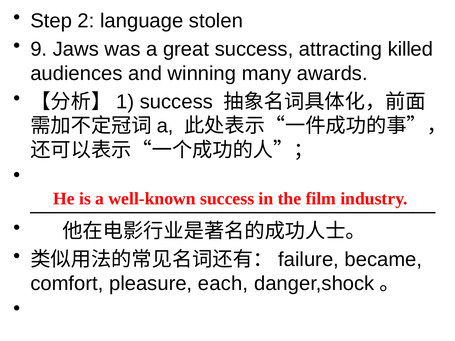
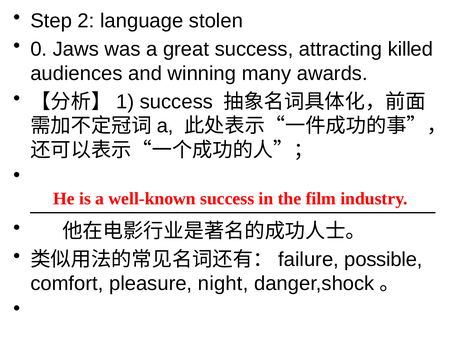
9: 9 -> 0 (39, 49)
became: became -> possible (383, 260)
each: each -> night (223, 284)
